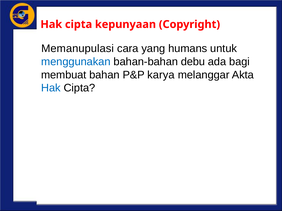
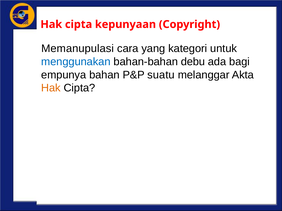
humans: humans -> kategori (188, 49)
membuat: membuat -> empunya (64, 75)
karya: karya -> suatu (161, 75)
Hak colour: blue -> orange (51, 88)
